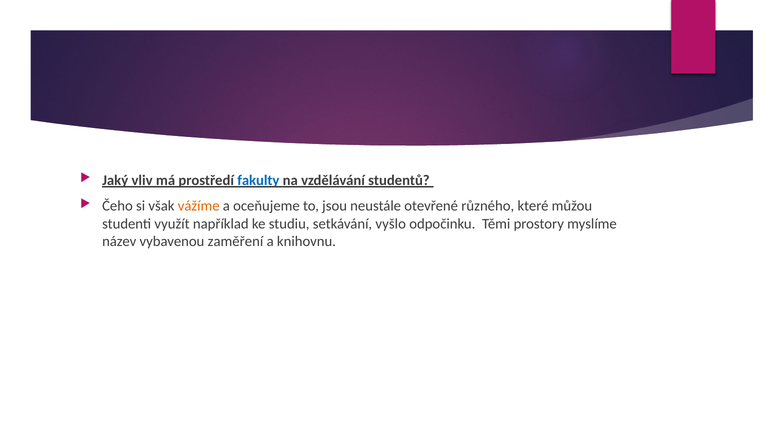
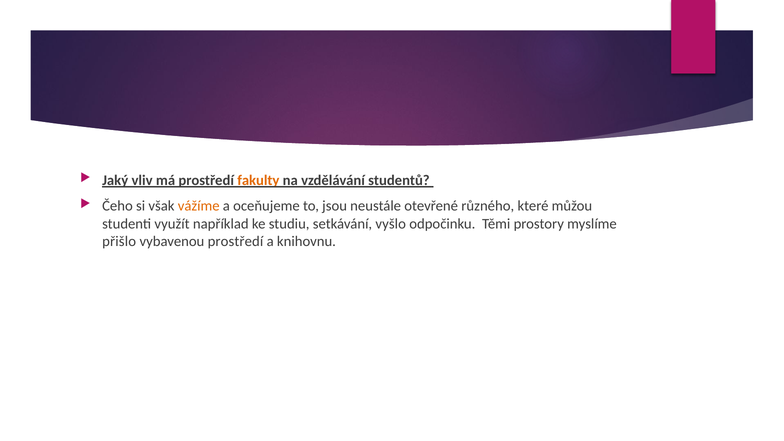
fakulty colour: blue -> orange (258, 180)
název: název -> přišlo (119, 241)
vybavenou zaměření: zaměření -> prostředí (235, 241)
